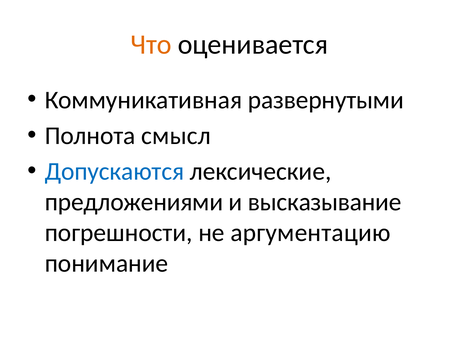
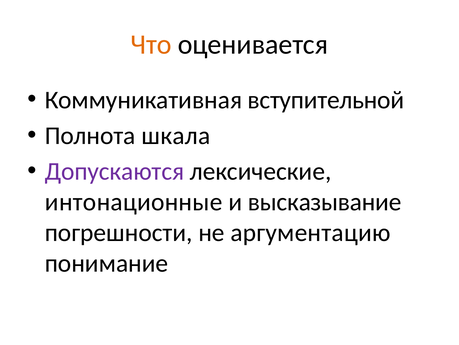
развернутыми: развернутыми -> вступительной (326, 100)
смысл: смысл -> шкала (176, 135)
Допускаются colour: blue -> purple (114, 171)
предложениями: предложениями -> интонационные (134, 202)
